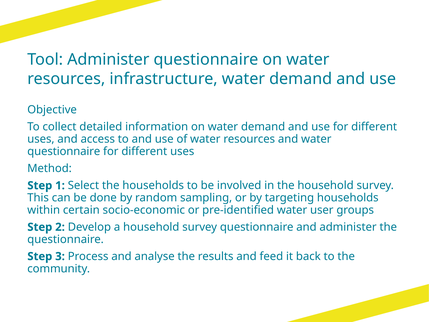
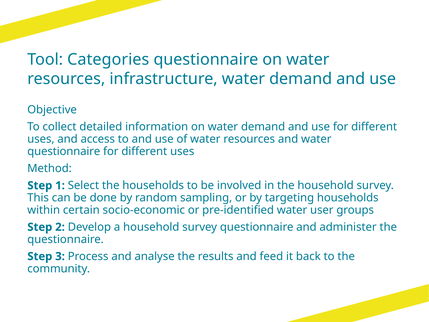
Tool Administer: Administer -> Categories (108, 59)
